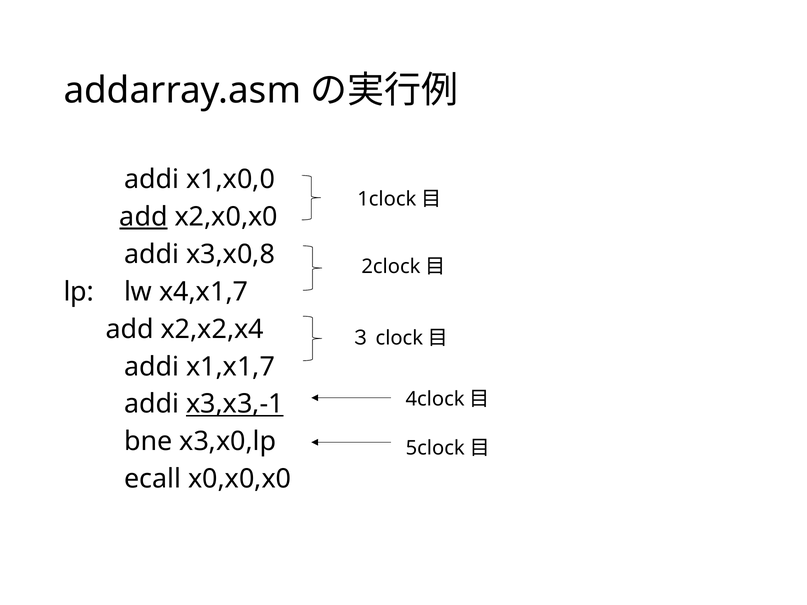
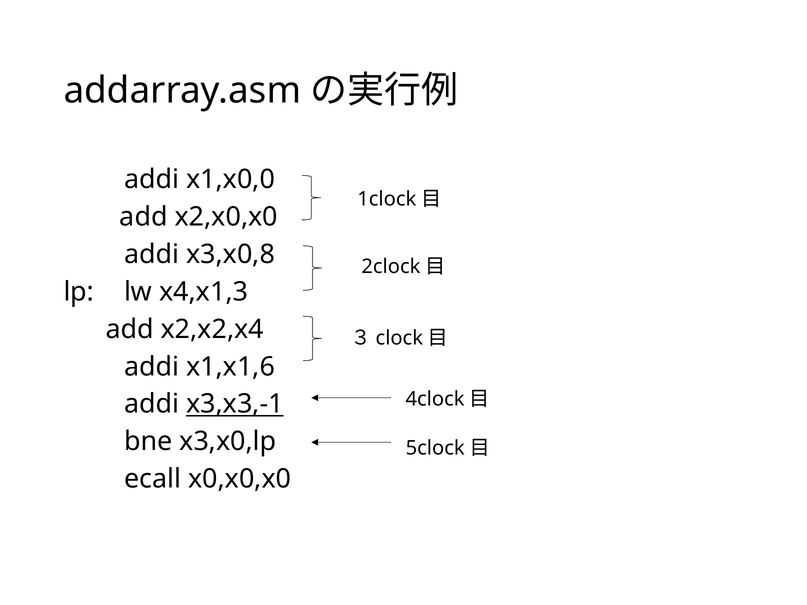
add underline: present -> none (144, 217)
x4,x1,7: x4,x1,7 -> x4,x1,3 (204, 292)
x1,x1,7: x1,x1,7 -> x1,x1,6 (231, 367)
